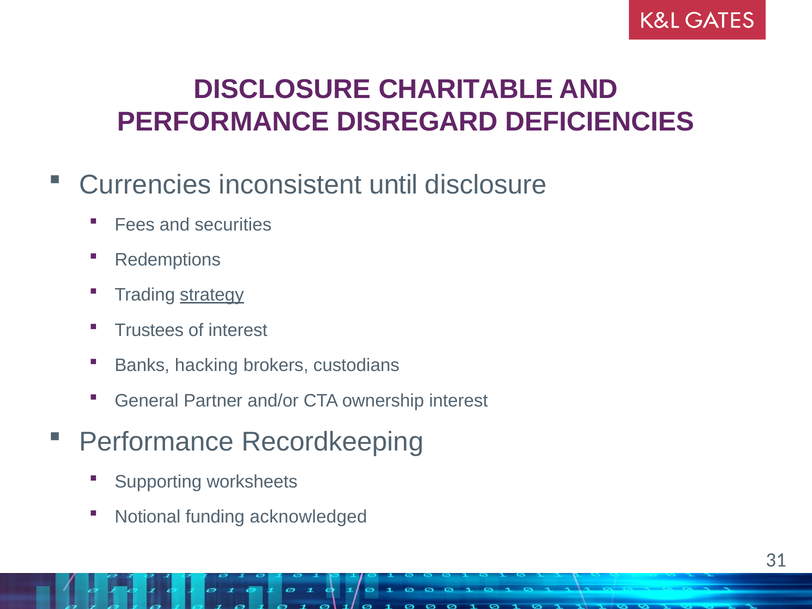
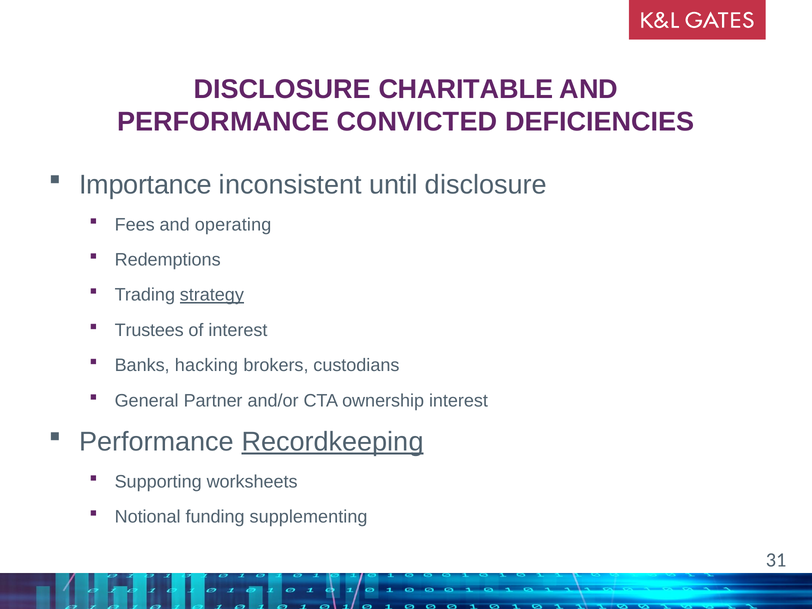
DISREGARD: DISREGARD -> CONVICTED (417, 122)
Currencies: Currencies -> Importance (145, 185)
securities: securities -> operating (233, 225)
Recordkeeping underline: none -> present (333, 442)
acknowledged: acknowledged -> supplementing (309, 517)
